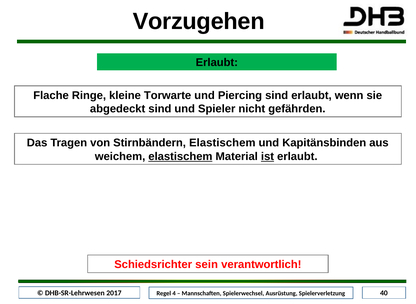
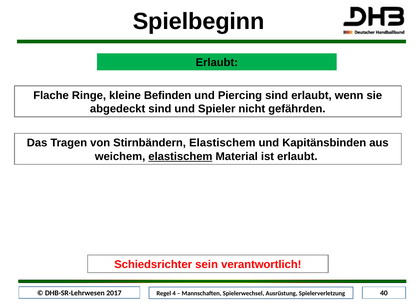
Vorzugehen: Vorzugehen -> Spielbeginn (199, 21)
Torwarte: Torwarte -> Befinden (168, 95)
ist underline: present -> none (268, 156)
